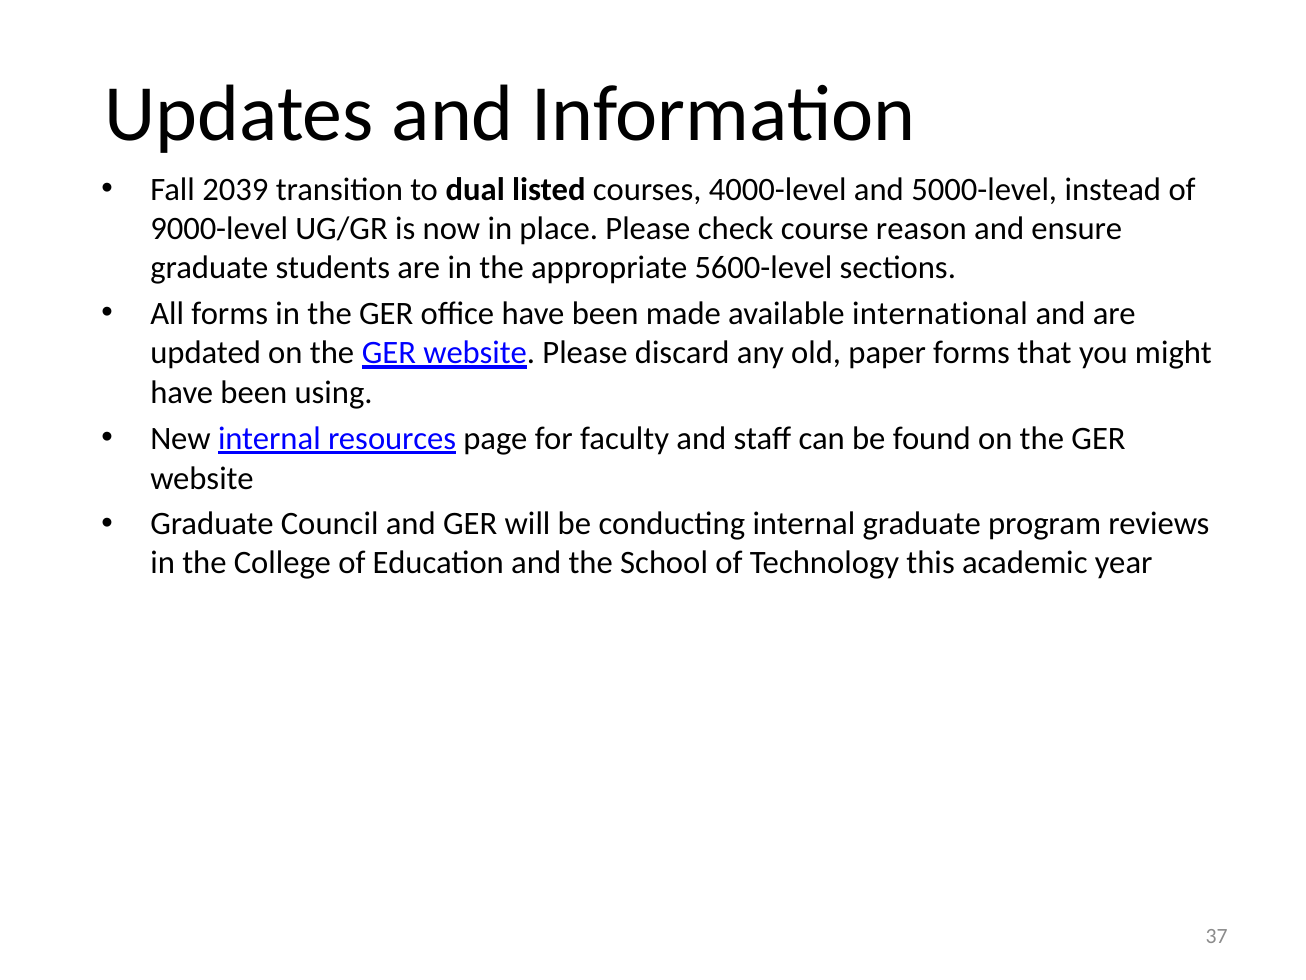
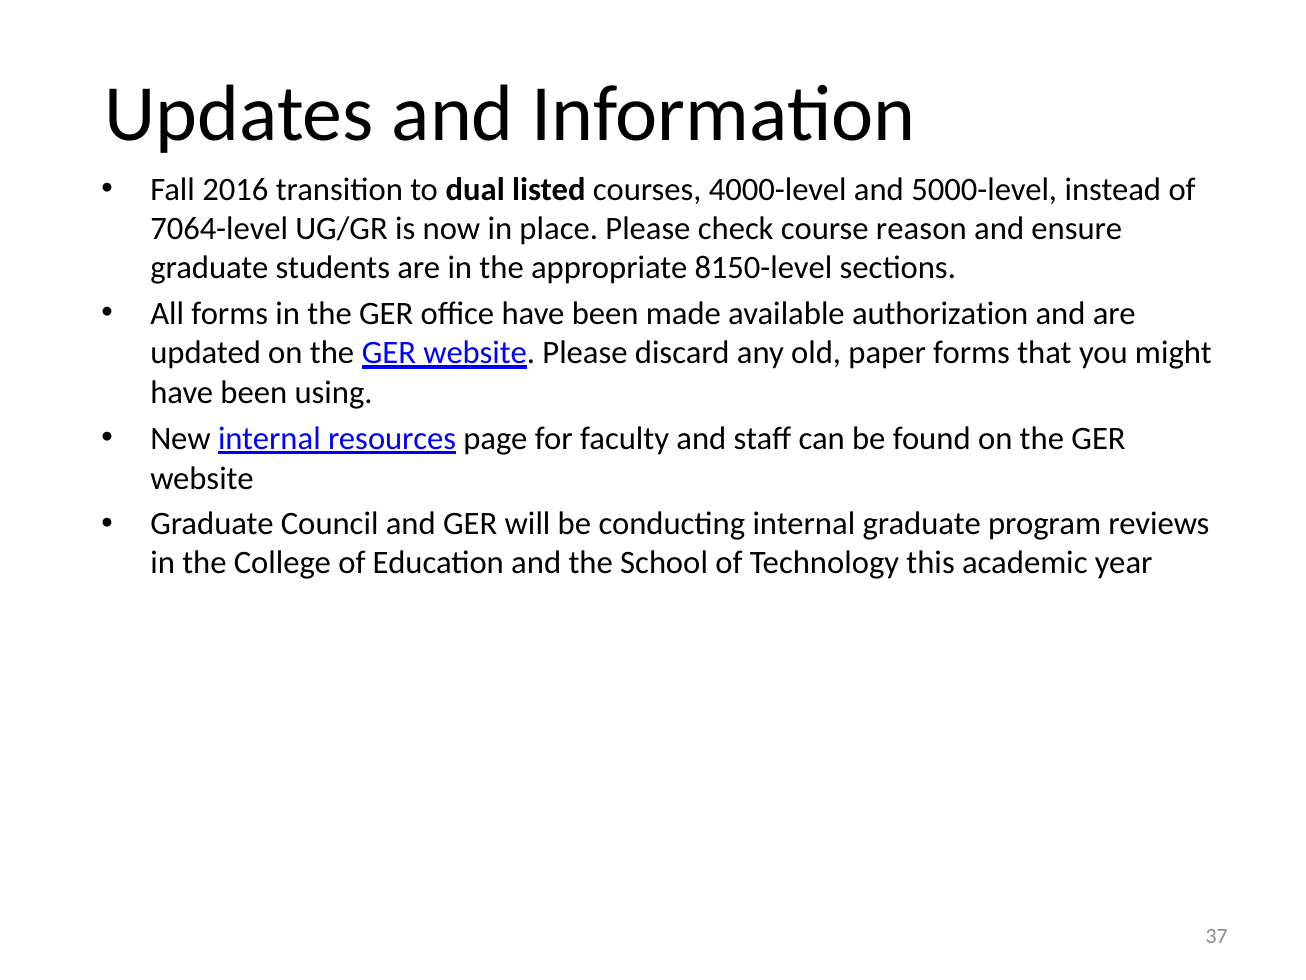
2039: 2039 -> 2016 (235, 189)
9000-level: 9000-level -> 7064-level (219, 229)
5600-level: 5600-level -> 8150-level (763, 268)
international: international -> authorization (940, 313)
